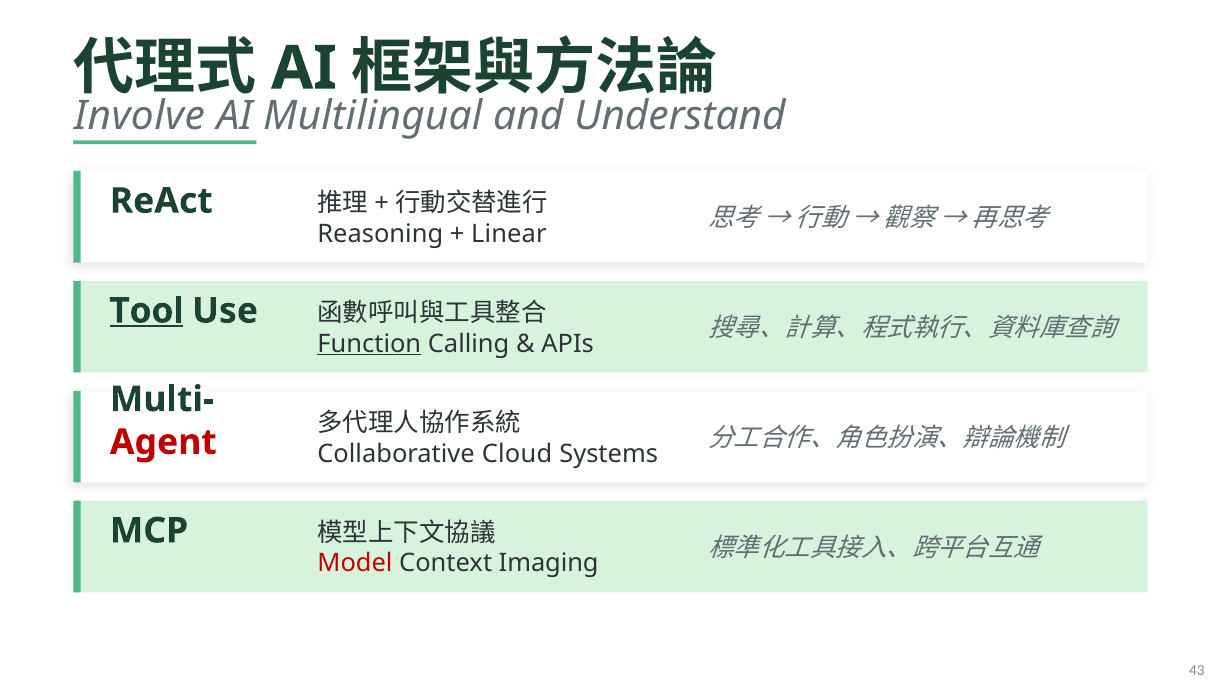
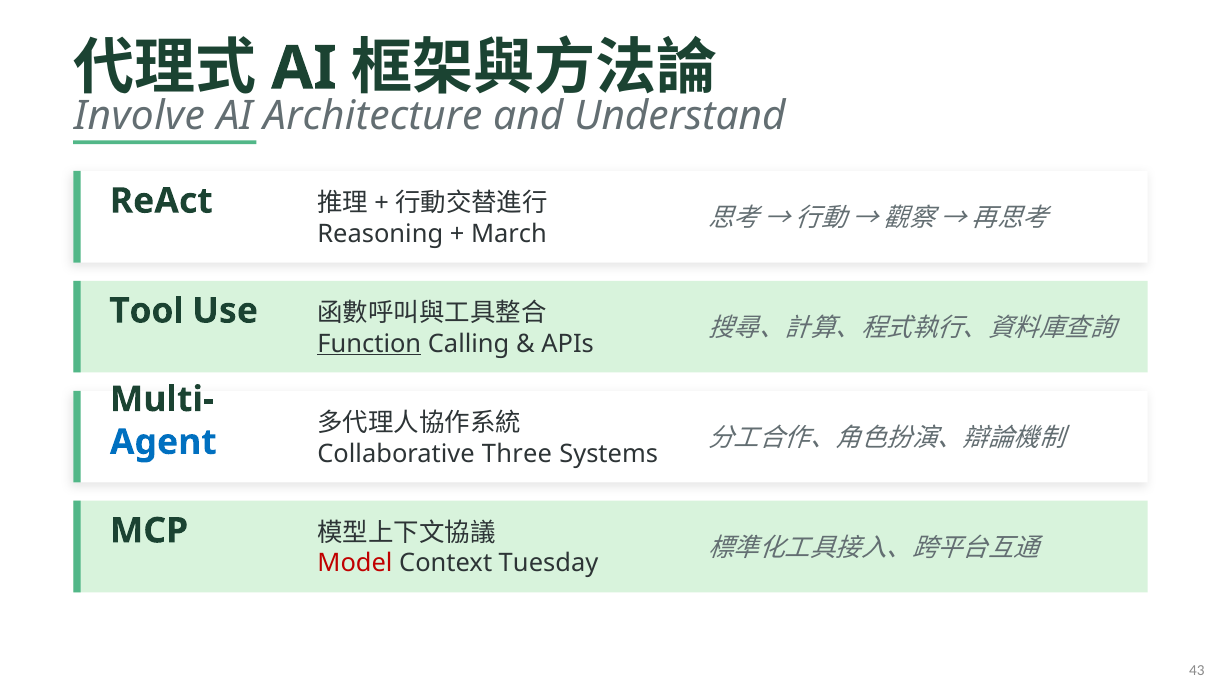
Multilingual: Multilingual -> Architecture (373, 116)
Linear: Linear -> March (509, 234)
Tool underline: present -> none (147, 311)
Agent colour: red -> blue (163, 442)
Cloud: Cloud -> Three (517, 454)
Imaging: Imaging -> Tuesday (549, 563)
